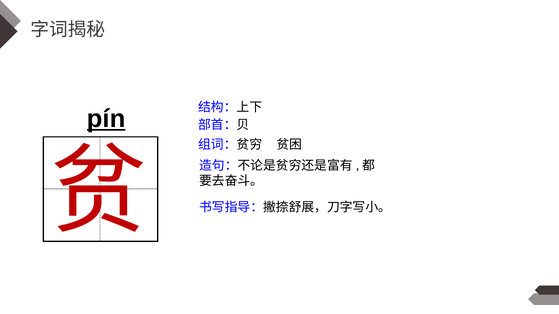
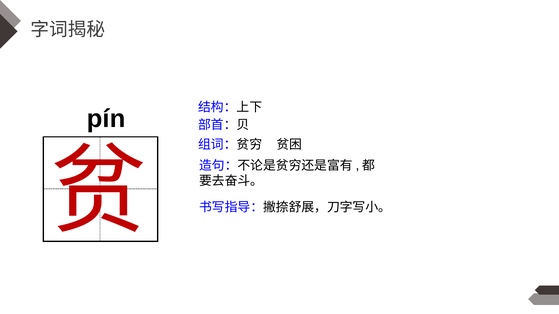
pín underline: present -> none (106, 119)
